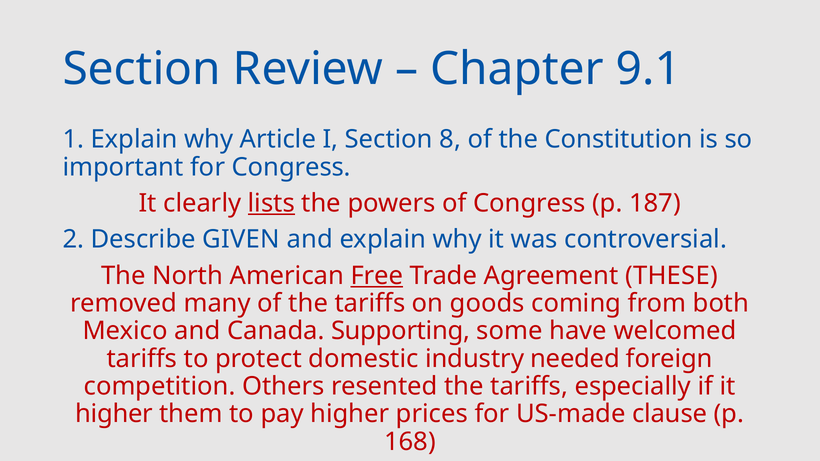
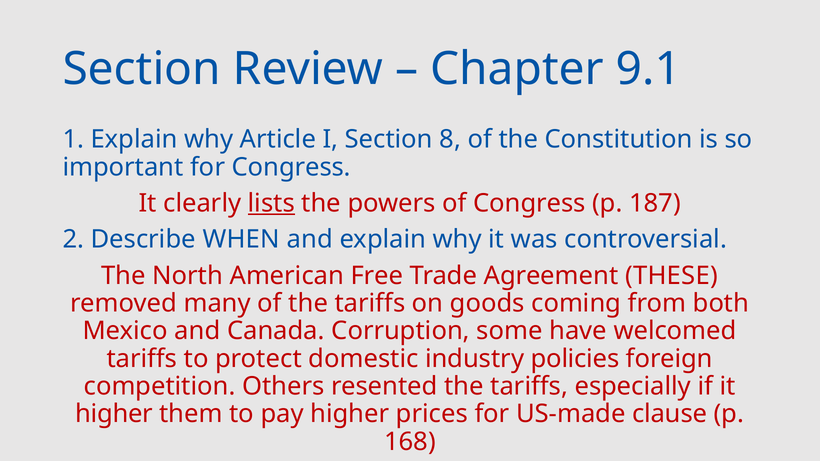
GIVEN: GIVEN -> WHEN (241, 240)
Free underline: present -> none (377, 276)
Supporting: Supporting -> Corruption (401, 331)
needed: needed -> policies (575, 359)
